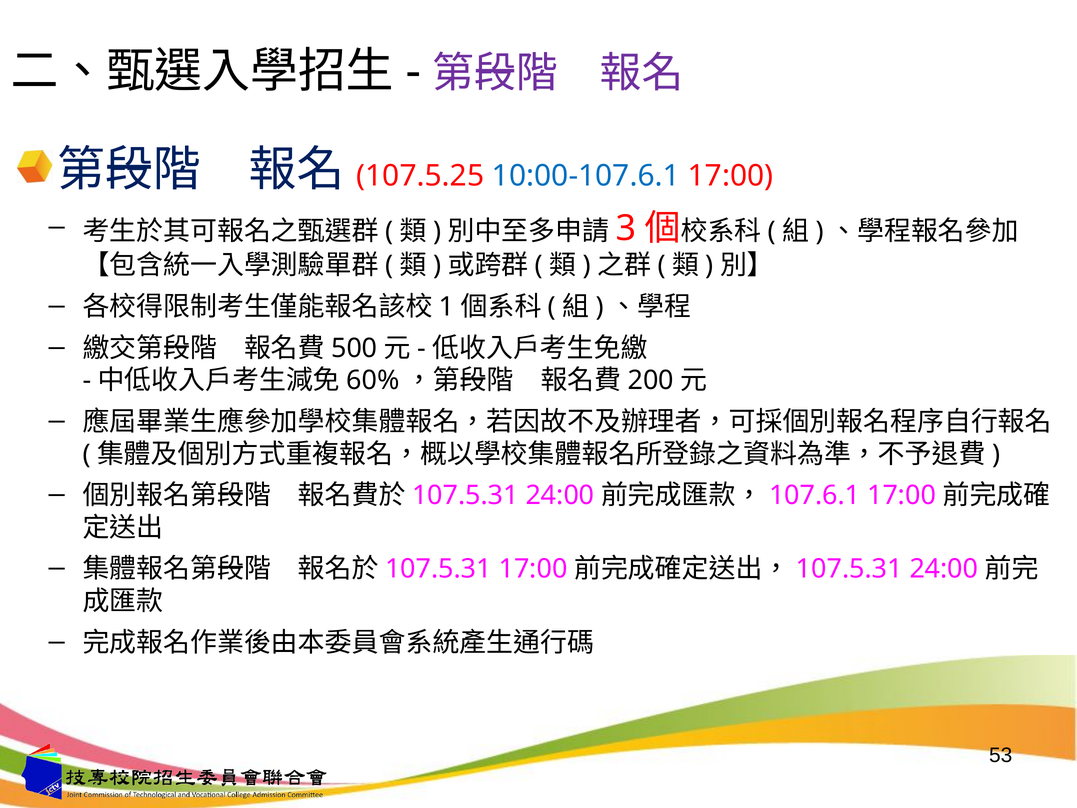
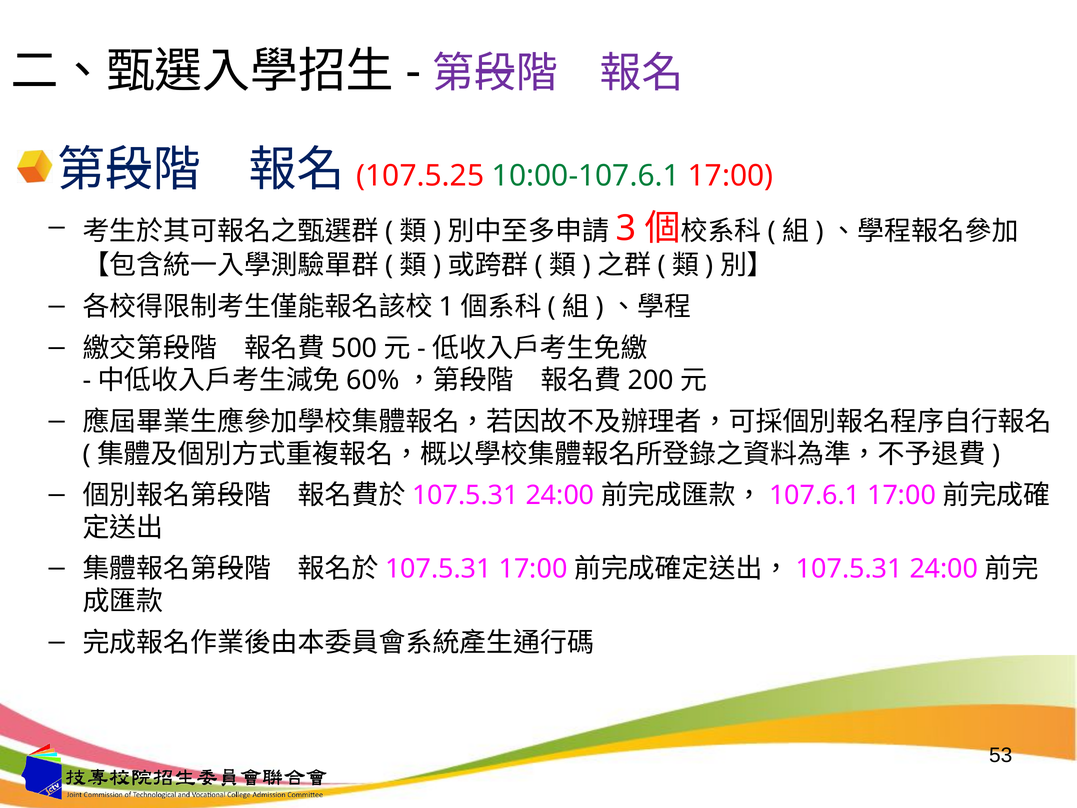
10:00-107.6.1 colour: blue -> green (586, 176)
